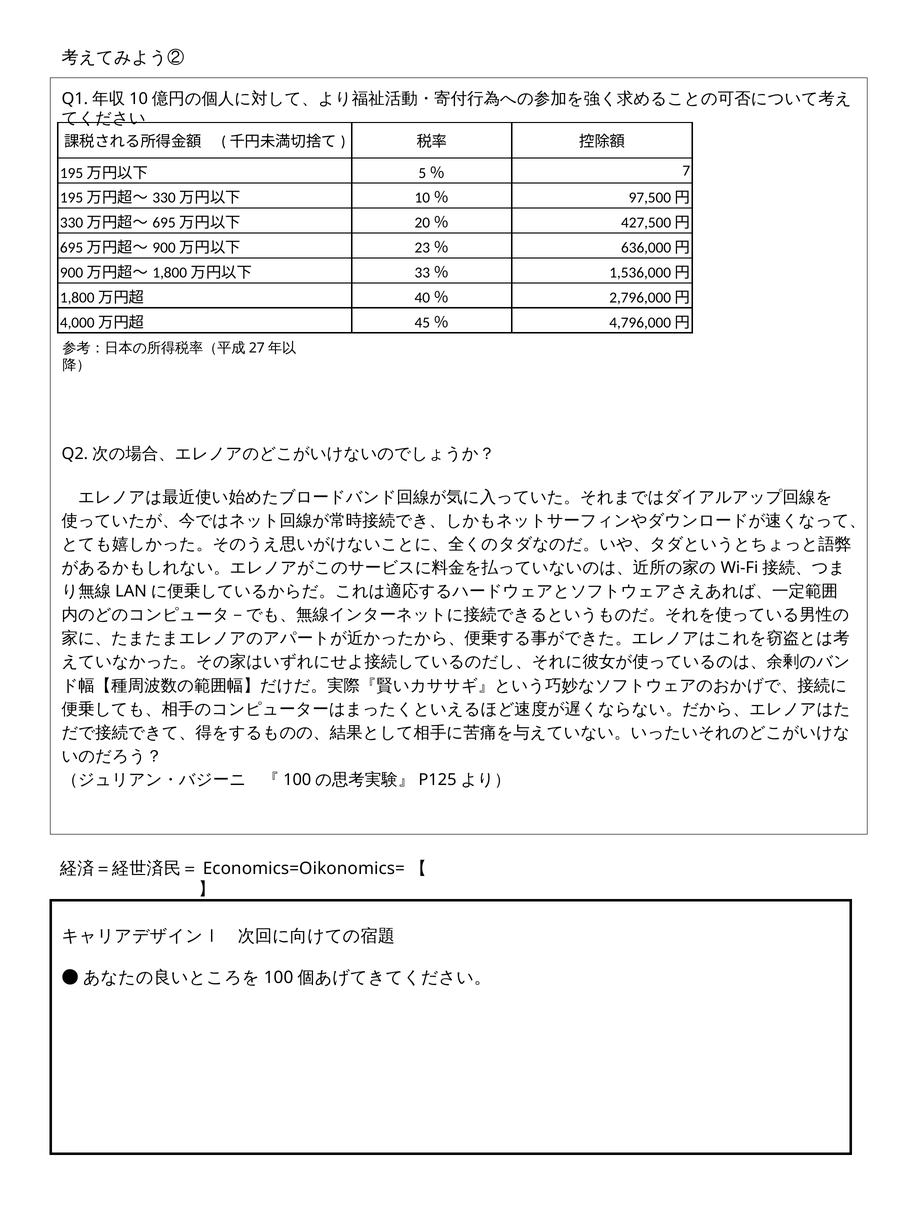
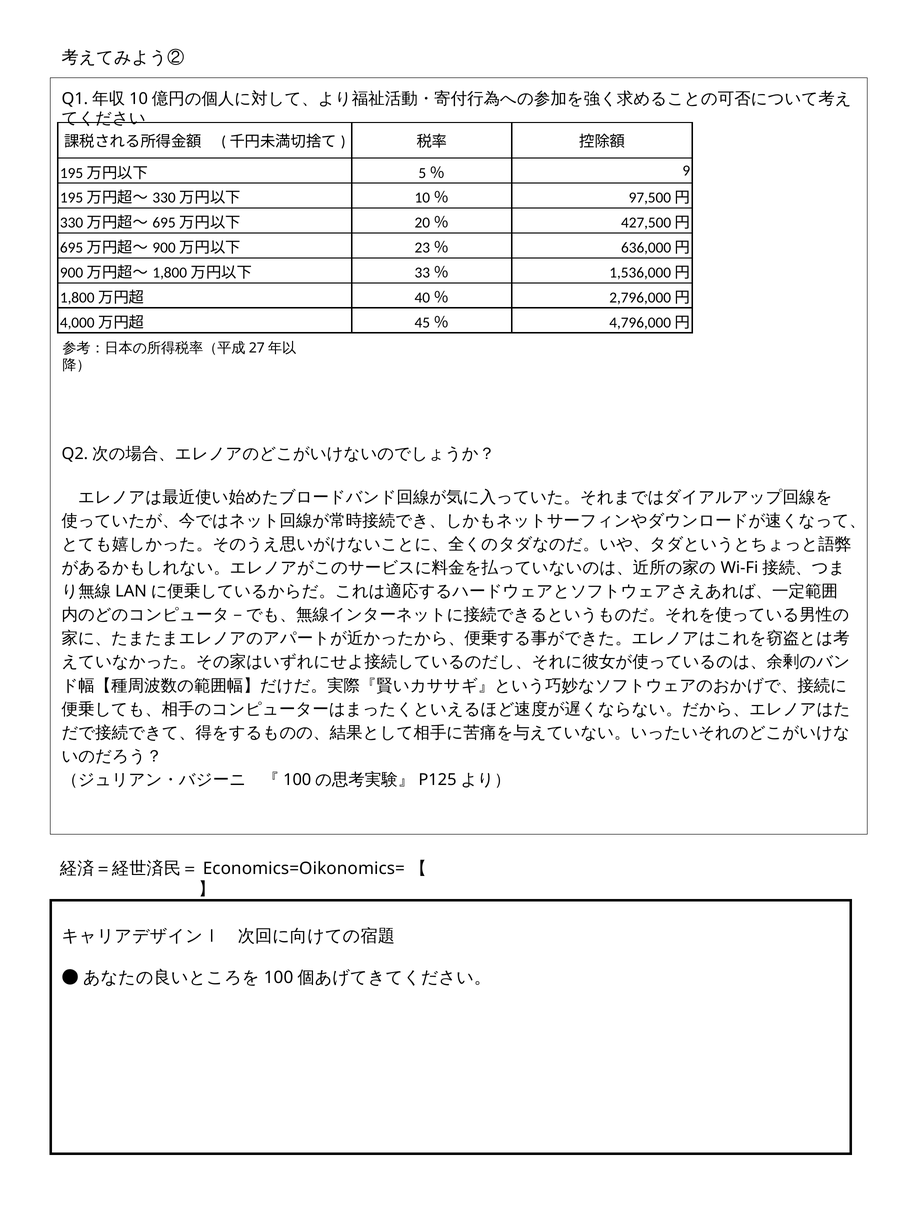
7: 7 -> 9 (686, 171)
